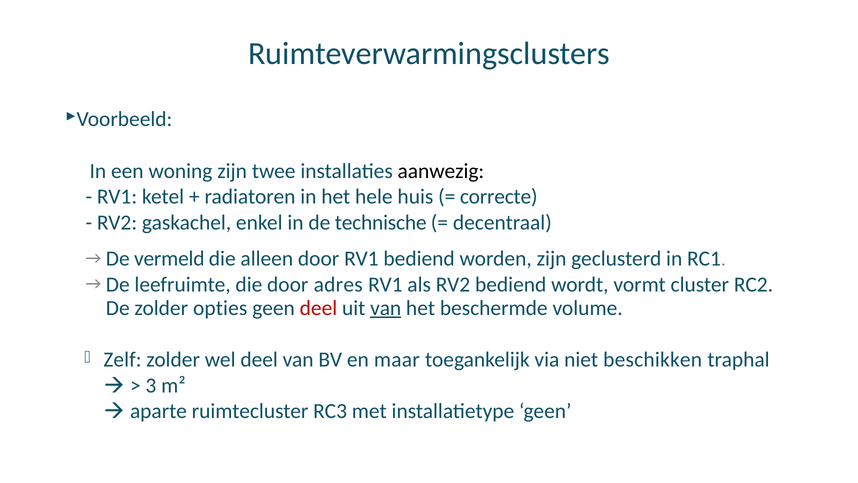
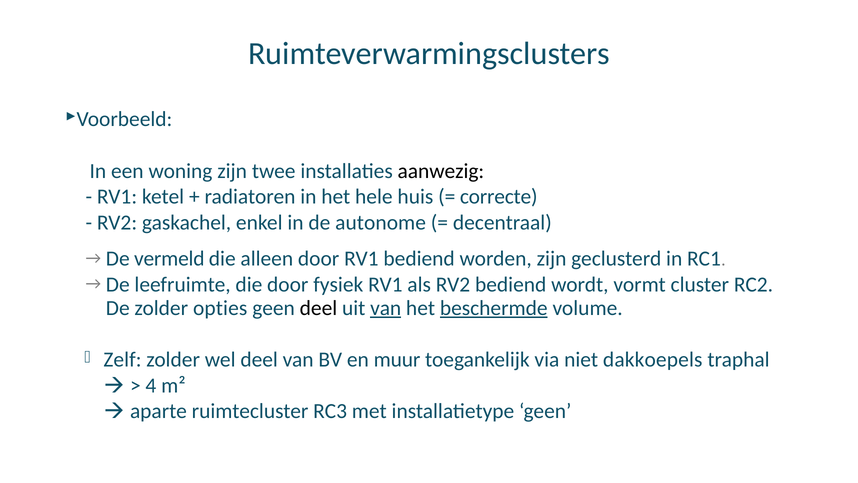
technische: technische -> autonome (381, 222)
adres: adres -> fysiek (338, 285)
deel colour: red -> black (318, 308)
beschermde underline: none -> present (494, 308)
maar: maar -> muur (397, 359)
beschikken: beschikken -> dakkoepels (653, 359)
3: 3 -> 4 (151, 385)
